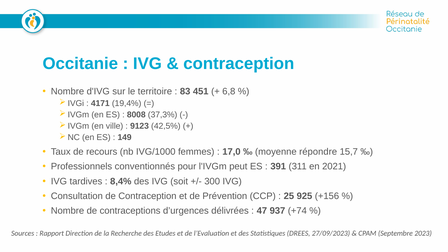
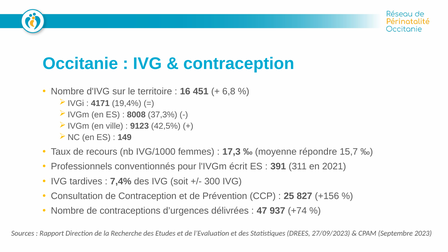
83: 83 -> 16 (185, 91)
17,0: 17,0 -> 17,3 (231, 152)
peut: peut -> écrit (238, 167)
8,4%: 8,4% -> 7,4% (121, 181)
925: 925 -> 827 (304, 196)
